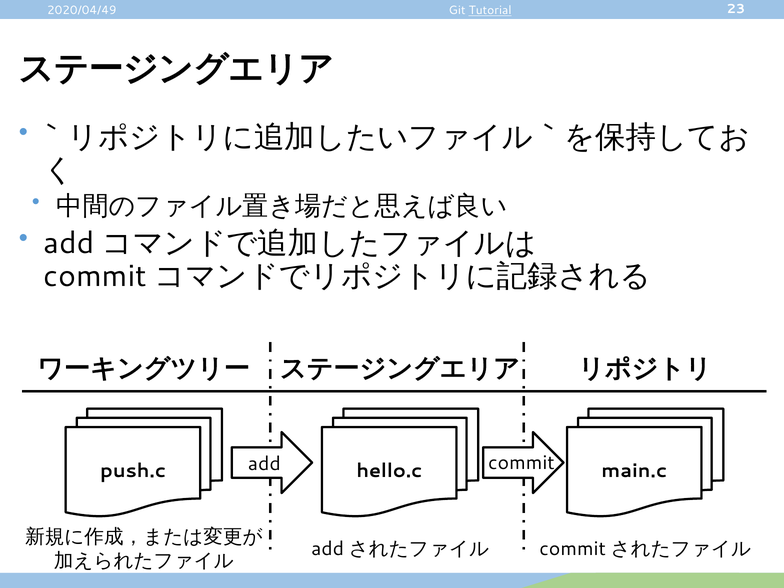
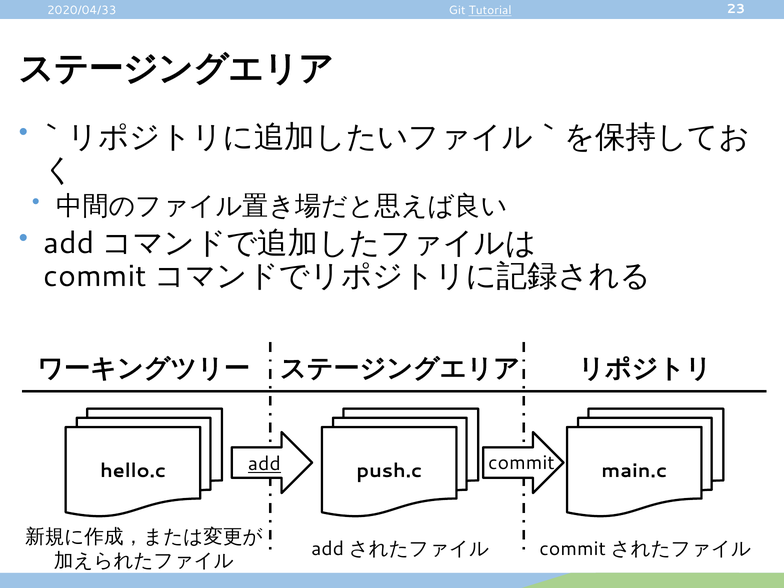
2020/04/49: 2020/04/49 -> 2020/04/33 (82, 10)
add underline: none -> present (264, 464)
push.c: push.c -> hello.c (133, 471)
hello.c: hello.c -> push.c (389, 471)
